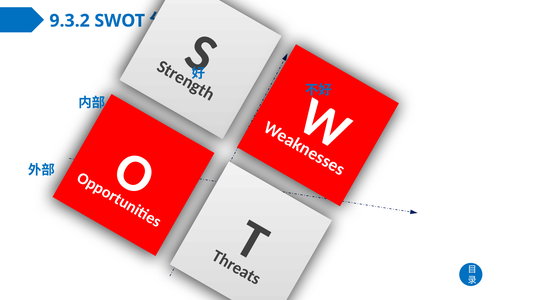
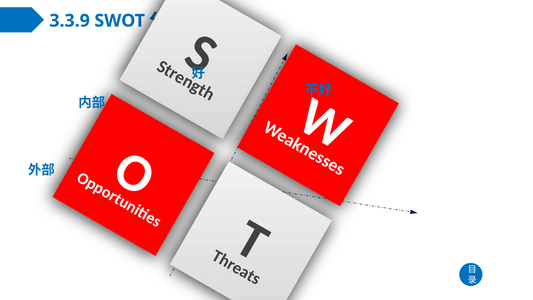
9.3.2: 9.3.2 -> 3.3.9 (70, 21)
